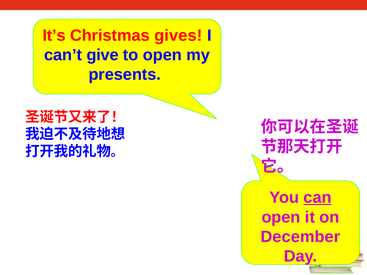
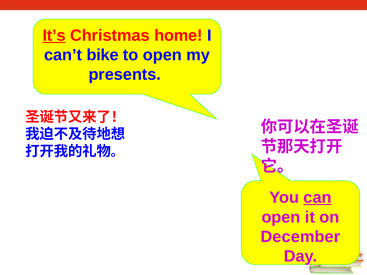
It’s underline: none -> present (54, 36)
gives: gives -> home (178, 36)
give: give -> bike (103, 55)
